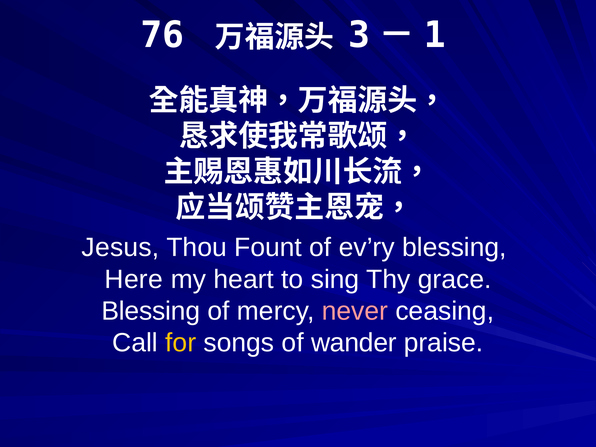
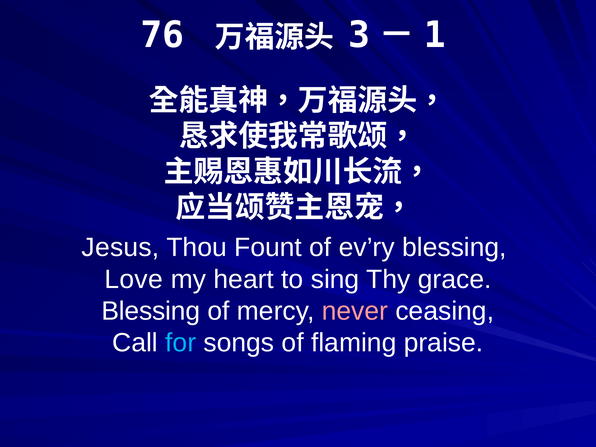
Here: Here -> Love (134, 279)
for colour: yellow -> light blue (181, 343)
wander: wander -> flaming (354, 343)
